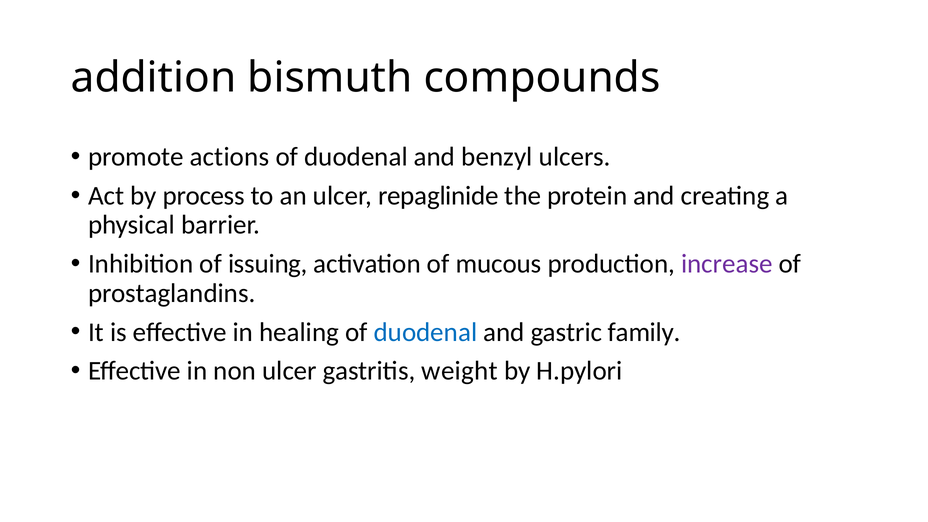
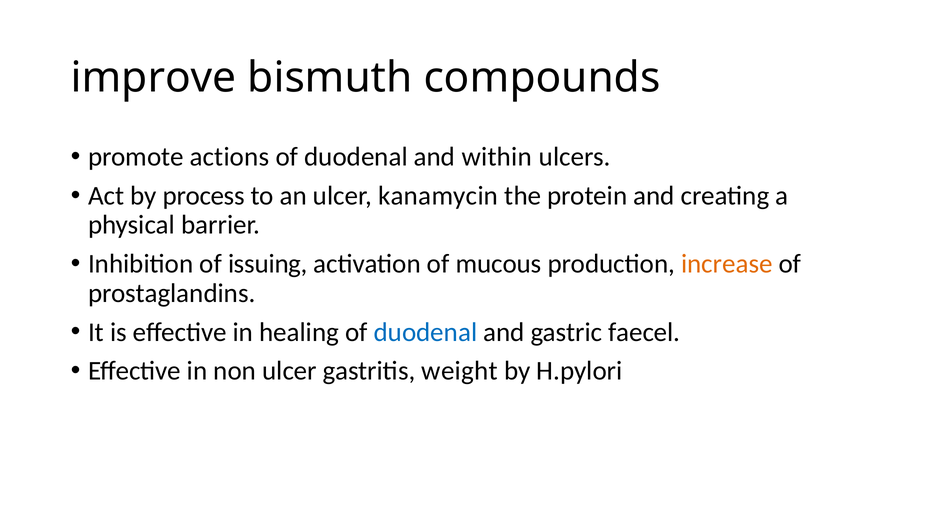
addition: addition -> improve (154, 78)
benzyl: benzyl -> within (497, 157)
repaglinide: repaglinide -> kanamycin (438, 196)
increase colour: purple -> orange (727, 264)
family: family -> faecel (644, 332)
